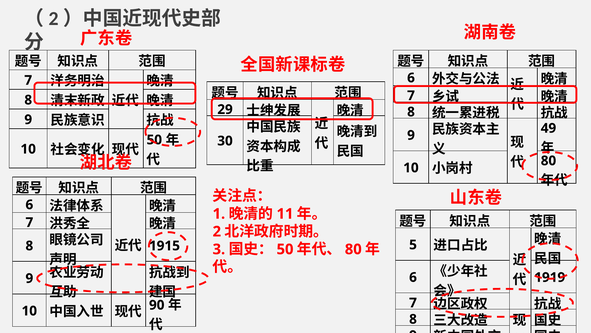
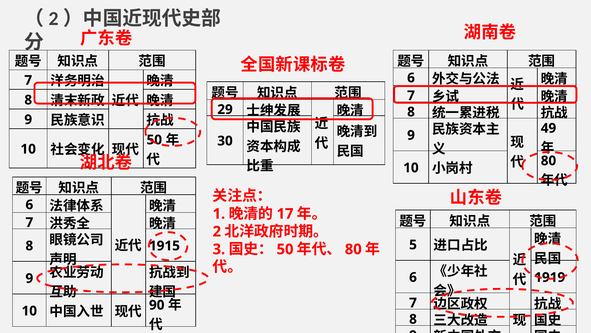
11: 11 -> 17 (285, 213)
